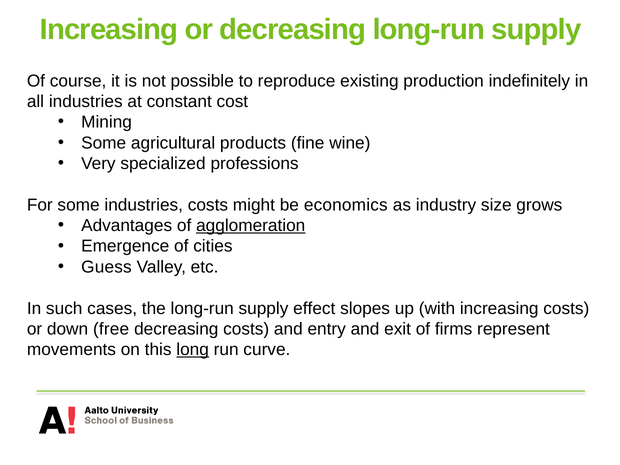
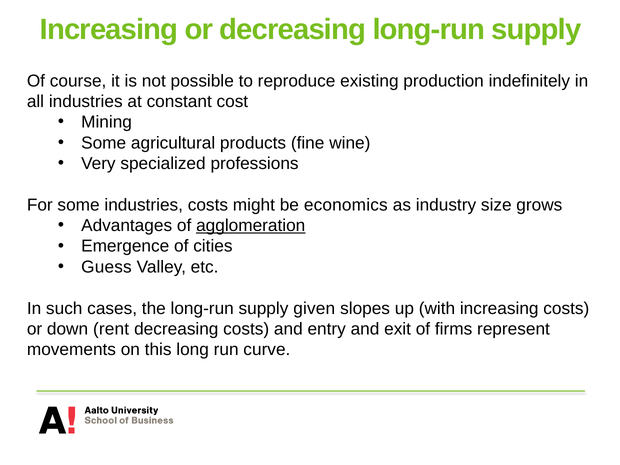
effect: effect -> given (314, 308)
free: free -> rent (111, 329)
long underline: present -> none (193, 350)
